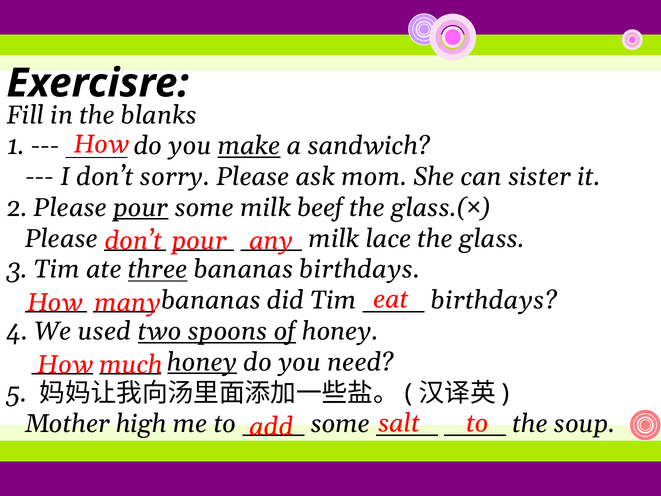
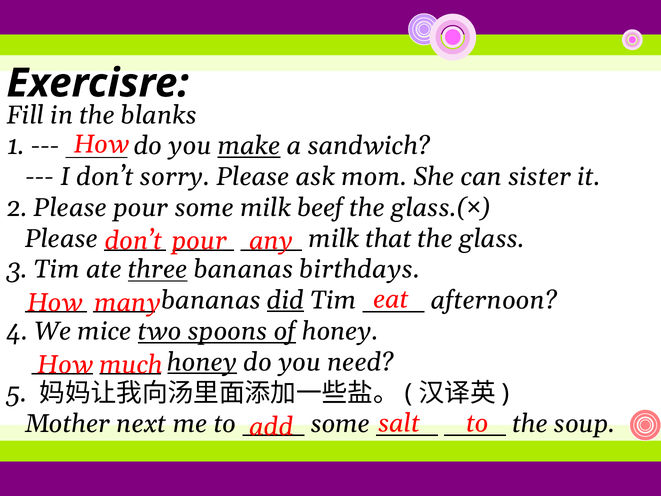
pour underline: present -> none (141, 208)
lace: lace -> that (389, 239)
did underline: none -> present (286, 300)
Tim birthdays: birthdays -> afternoon (494, 300)
used: used -> mice (105, 331)
high: high -> next (141, 424)
